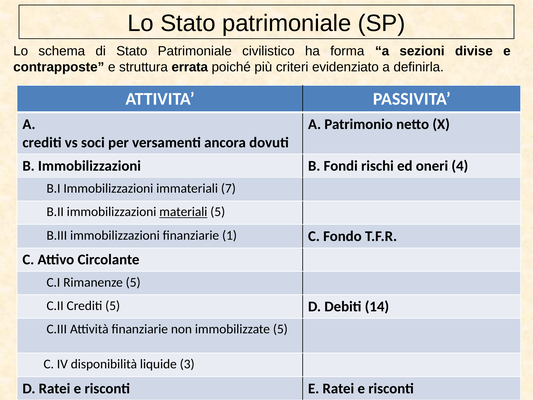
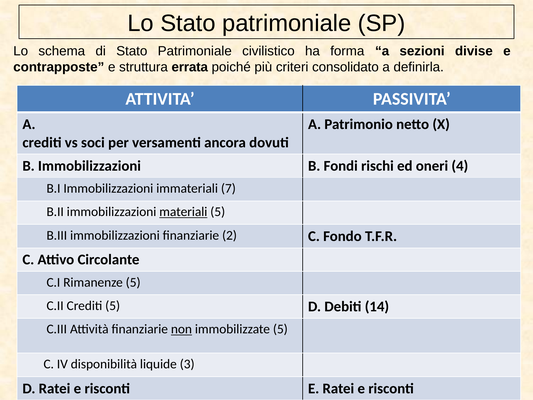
evidenziato: evidenziato -> consolidato (345, 67)
1: 1 -> 2 (230, 235)
non underline: none -> present (181, 329)
